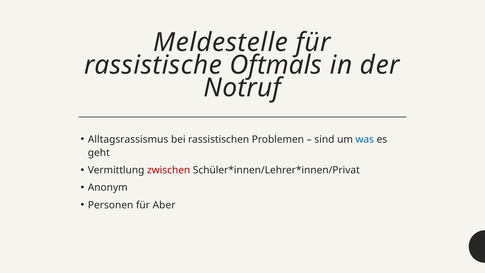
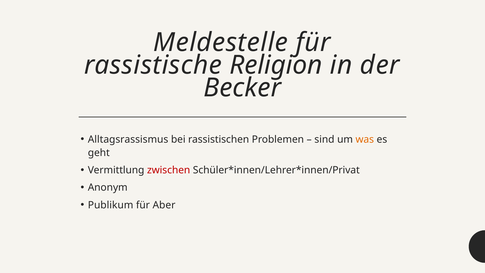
Oftmals: Oftmals -> Religion (276, 65)
Notruf: Notruf -> Becker (242, 88)
was colour: blue -> orange (365, 139)
Personen: Personen -> Publikum (111, 205)
